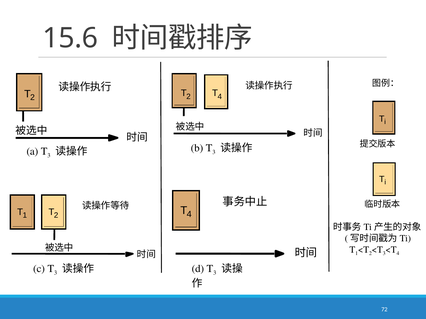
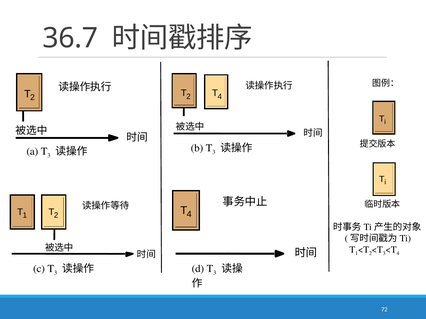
15.6: 15.6 -> 36.7 (70, 38)
